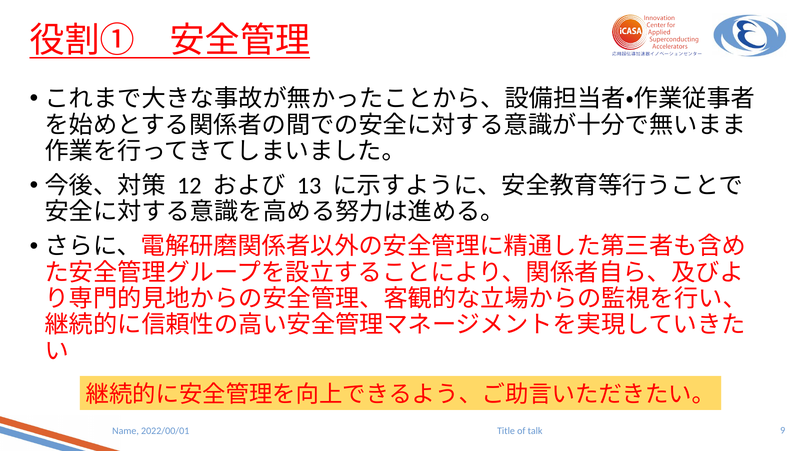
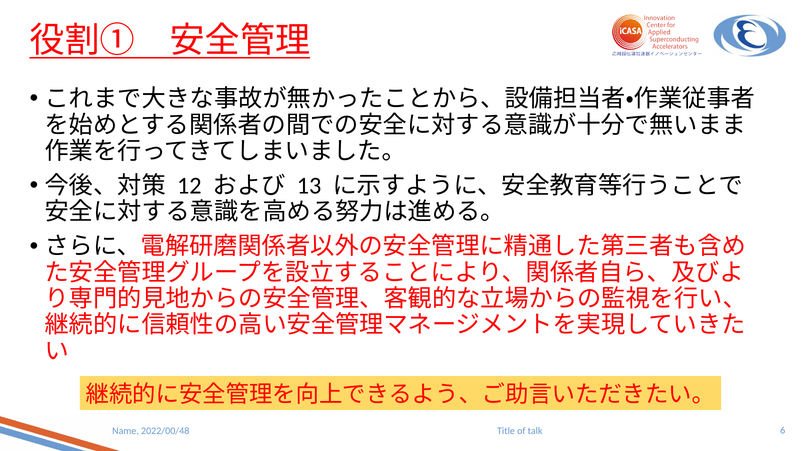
2022/00/01: 2022/00/01 -> 2022/00/48 (165, 430)
9: 9 -> 6 (783, 430)
